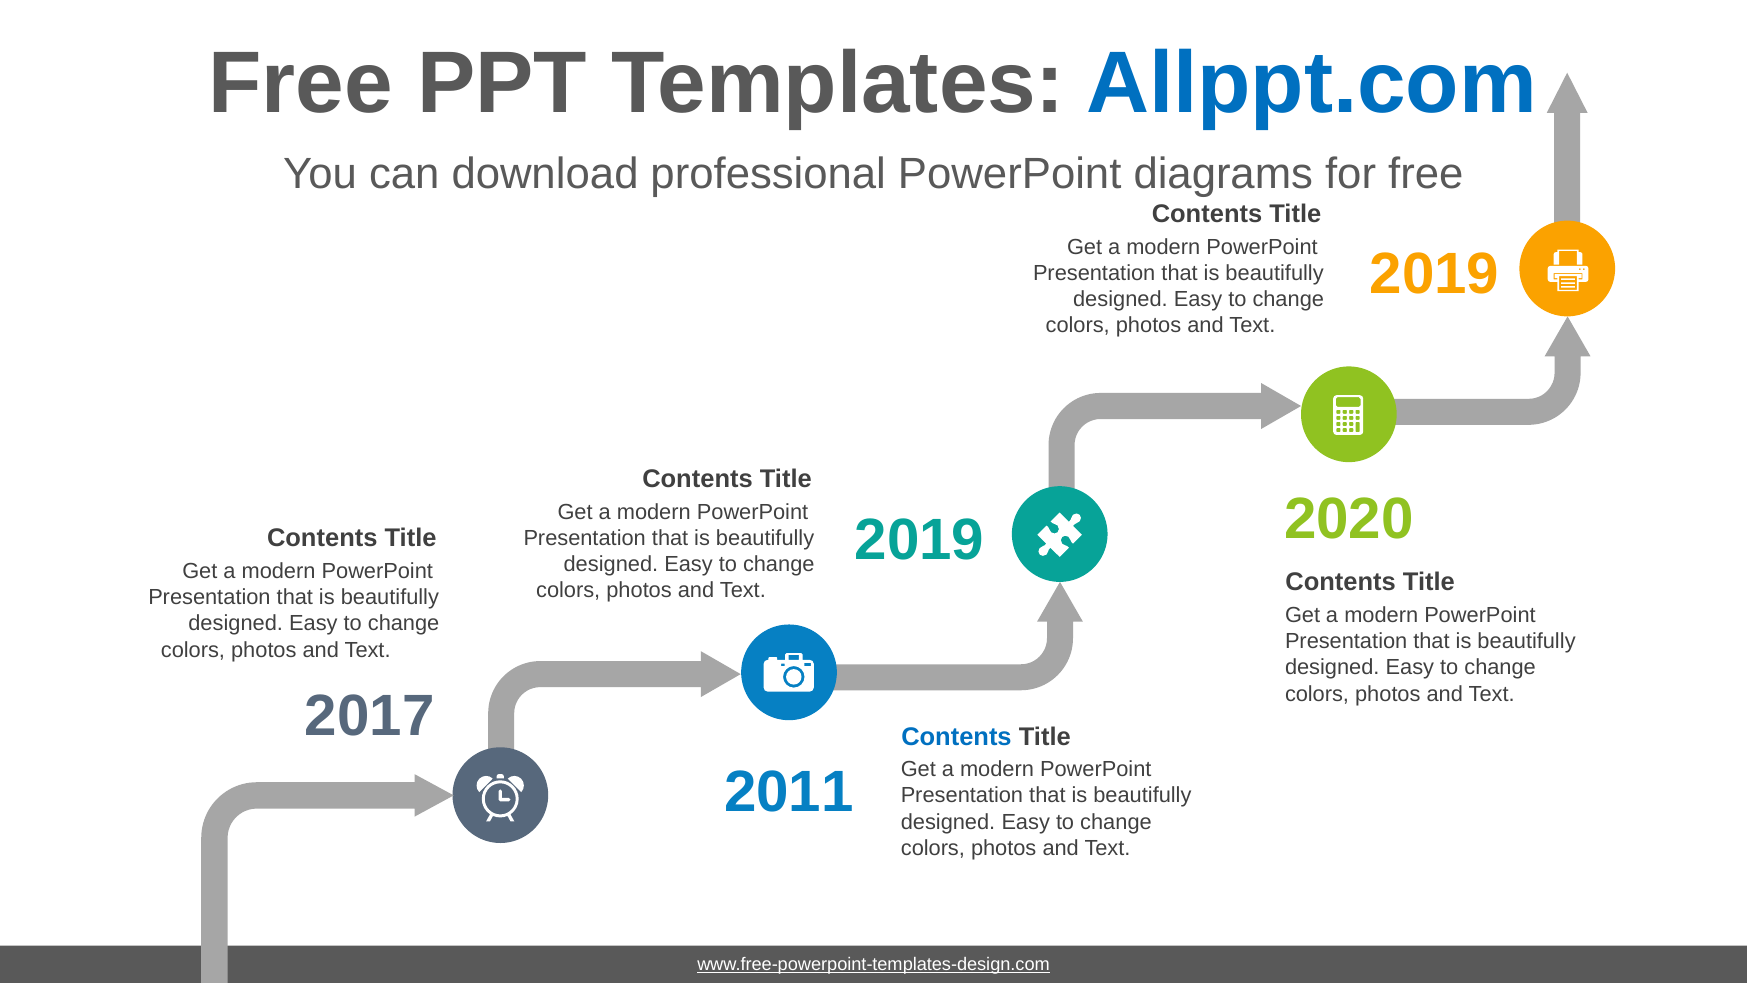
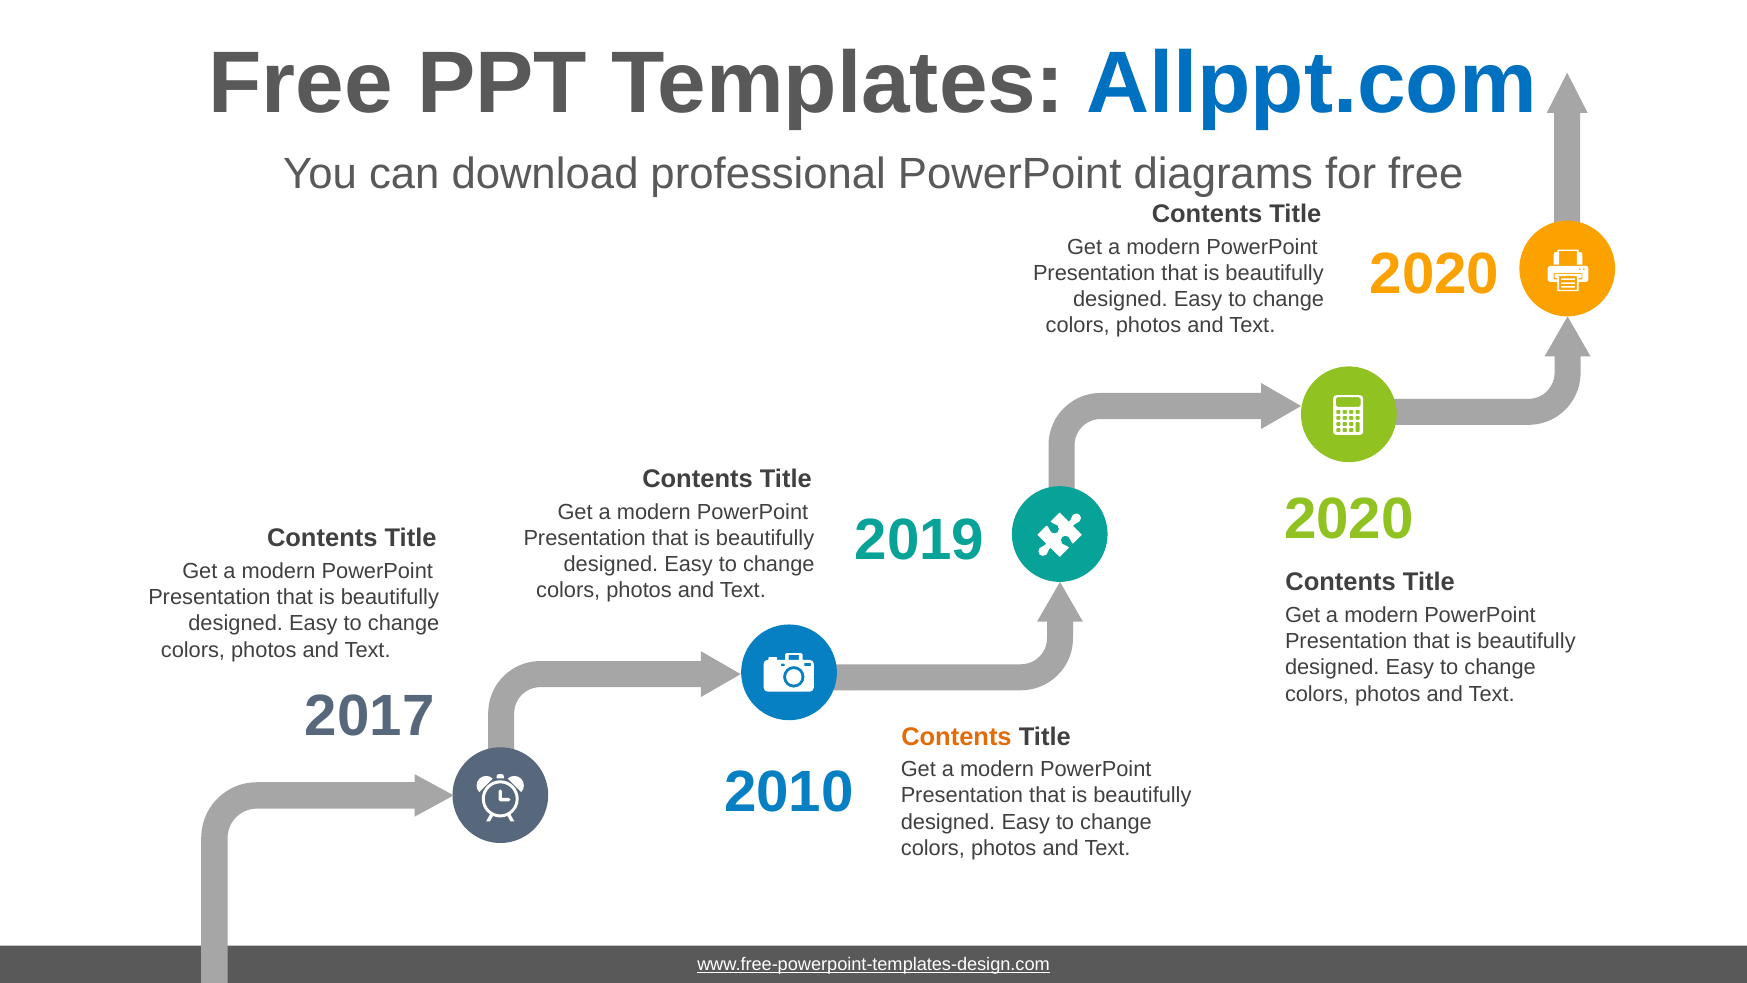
2019: 2019 -> 2020 (1434, 274)
Contents colour: blue -> orange (956, 737)
2011: 2011 -> 2010 (789, 792)
